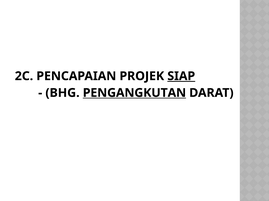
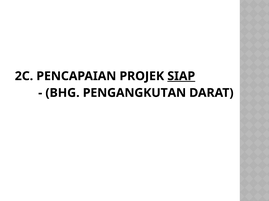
PENGANGKUTAN underline: present -> none (134, 93)
